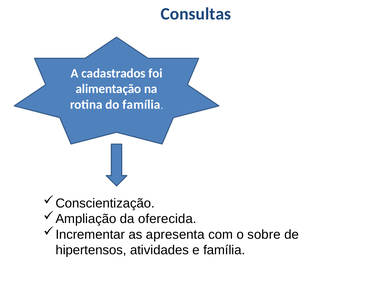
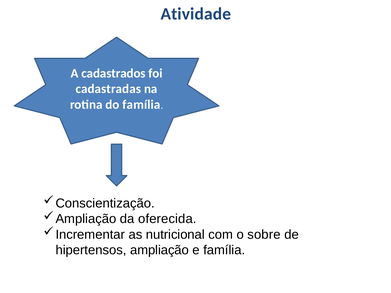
Consultas: Consultas -> Atividade (196, 14)
alimentação: alimentação -> cadastradas (108, 89)
apresenta: apresenta -> nutricional (175, 235)
atividades: atividades -> ampliação (159, 250)
